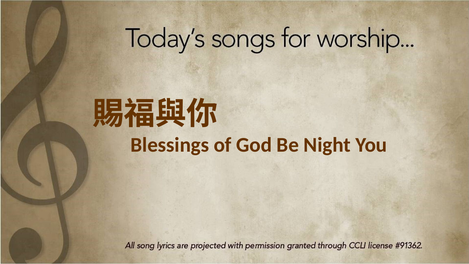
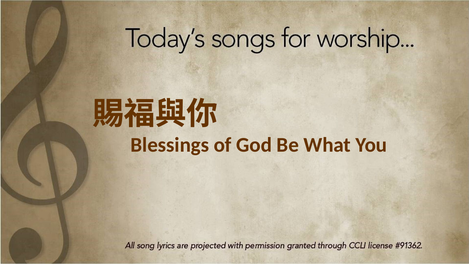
Night: Night -> What (327, 145)
